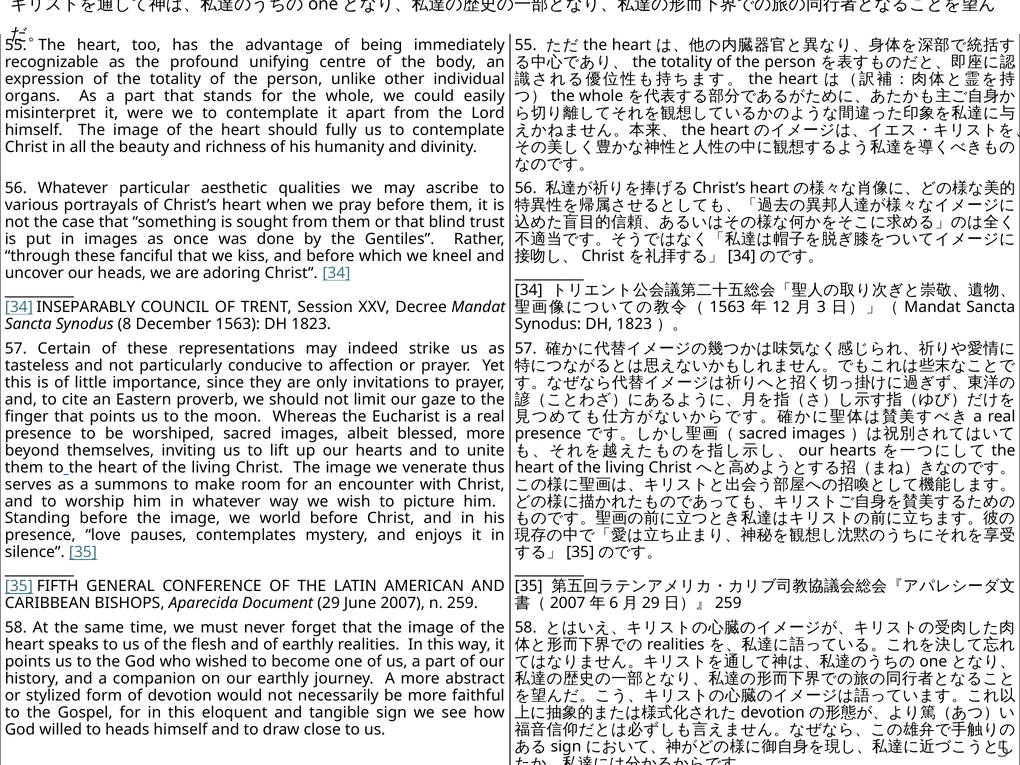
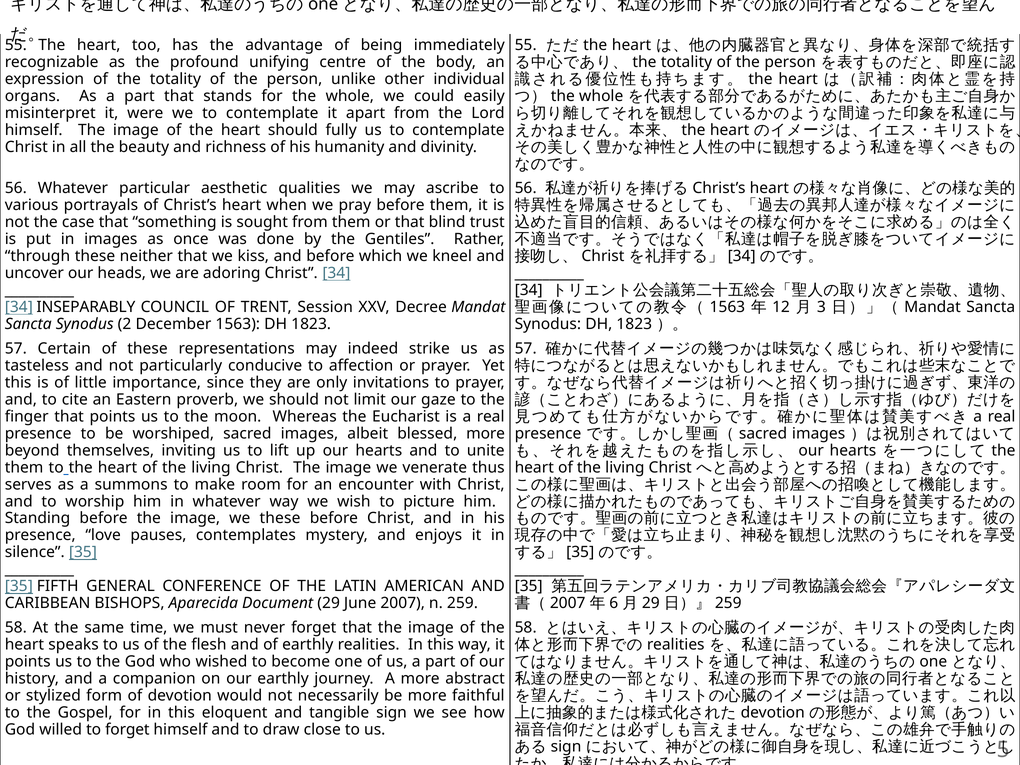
fanciful: fanciful -> neither (146, 256)
8: 8 -> 2 (125, 324)
we world: world -> these (280, 518)
to heads: heads -> forget (127, 730)
